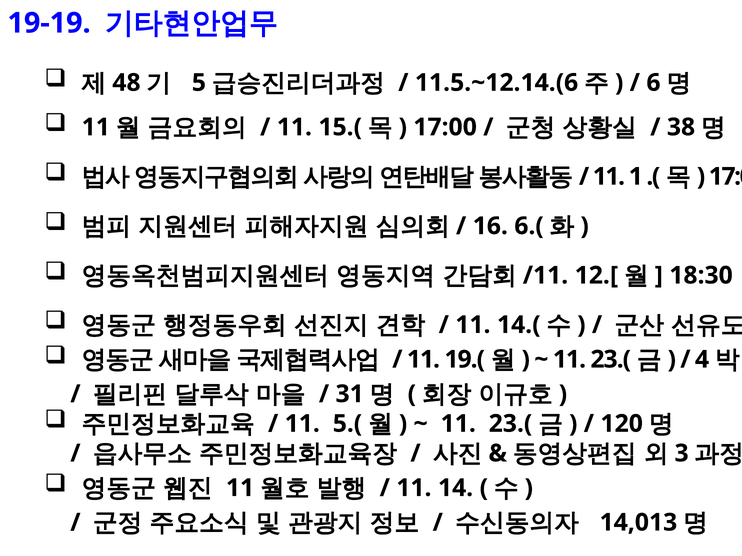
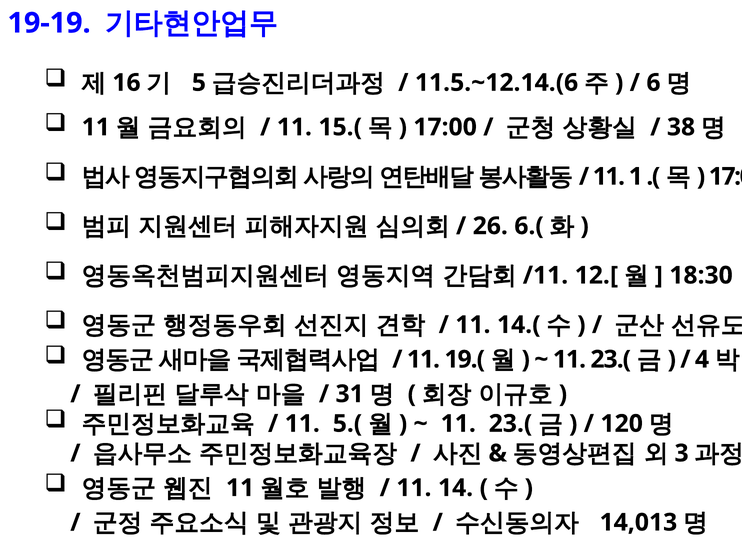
48: 48 -> 16 (126, 83)
16: 16 -> 26 (490, 226)
